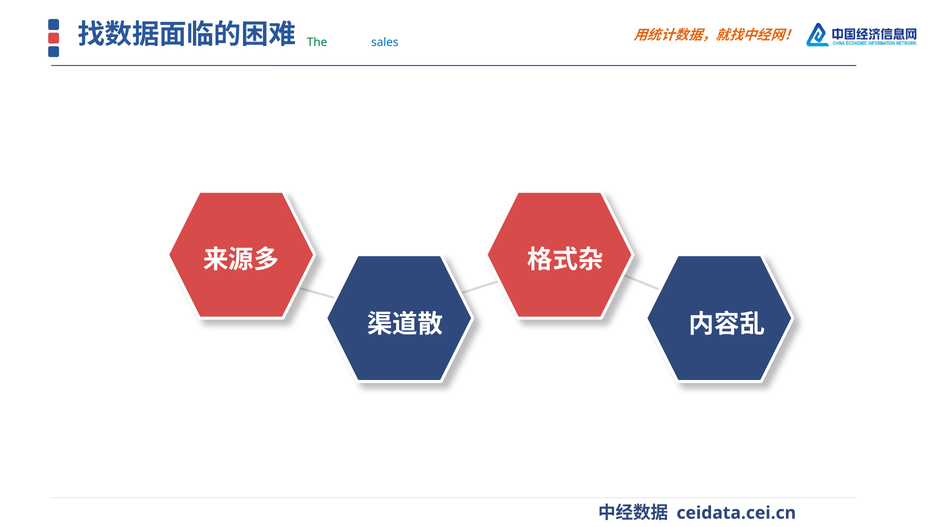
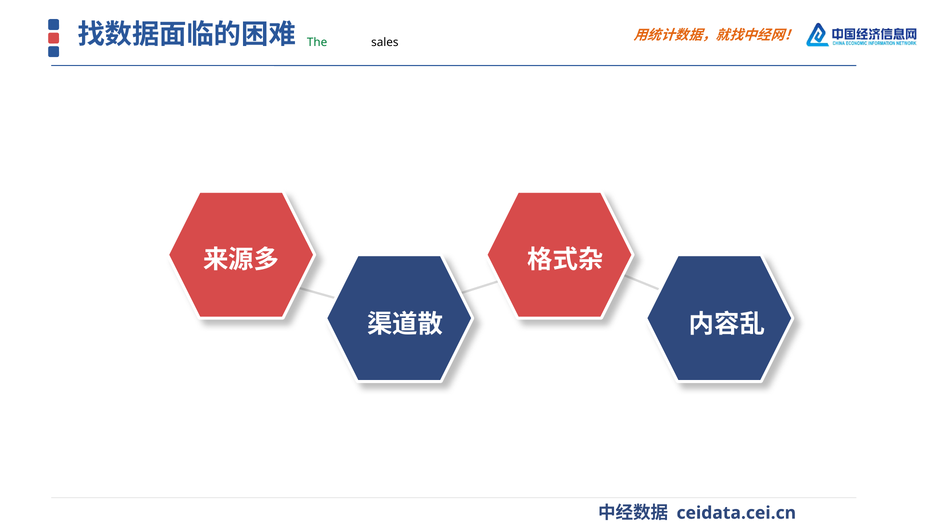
sales colour: blue -> black (385, 42)
